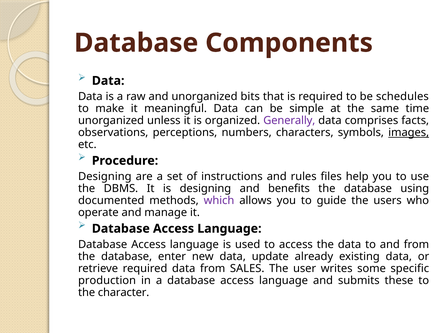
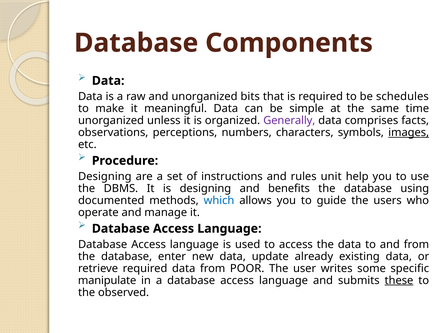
files: files -> unit (331, 176)
which colour: purple -> blue (219, 200)
SALES: SALES -> POOR (247, 268)
production: production -> manipulate (107, 280)
these underline: none -> present (399, 280)
character: character -> observed (124, 292)
